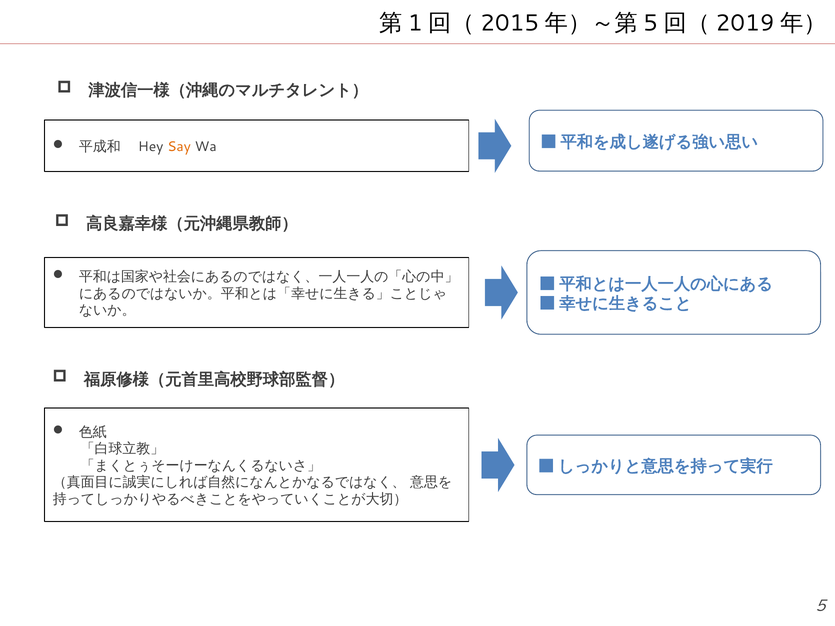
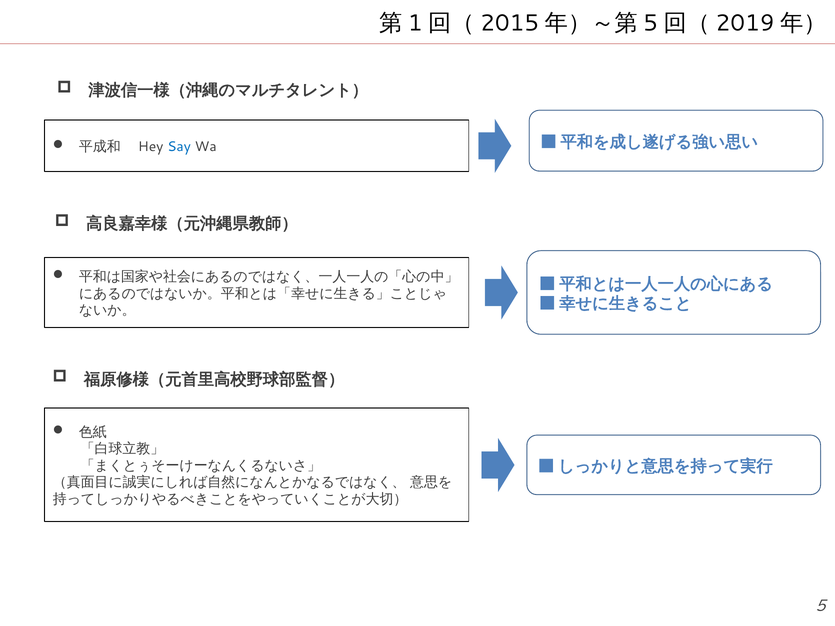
Say colour: orange -> blue (179, 147)
